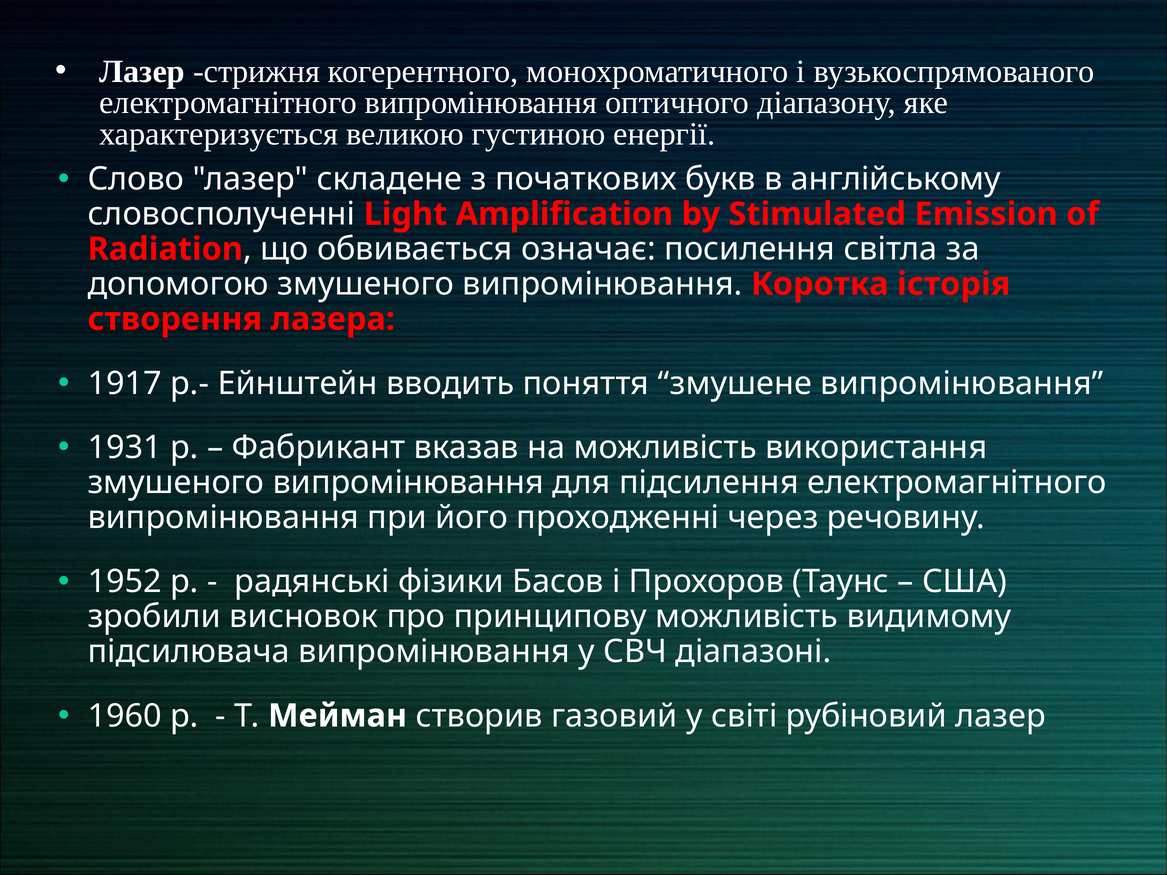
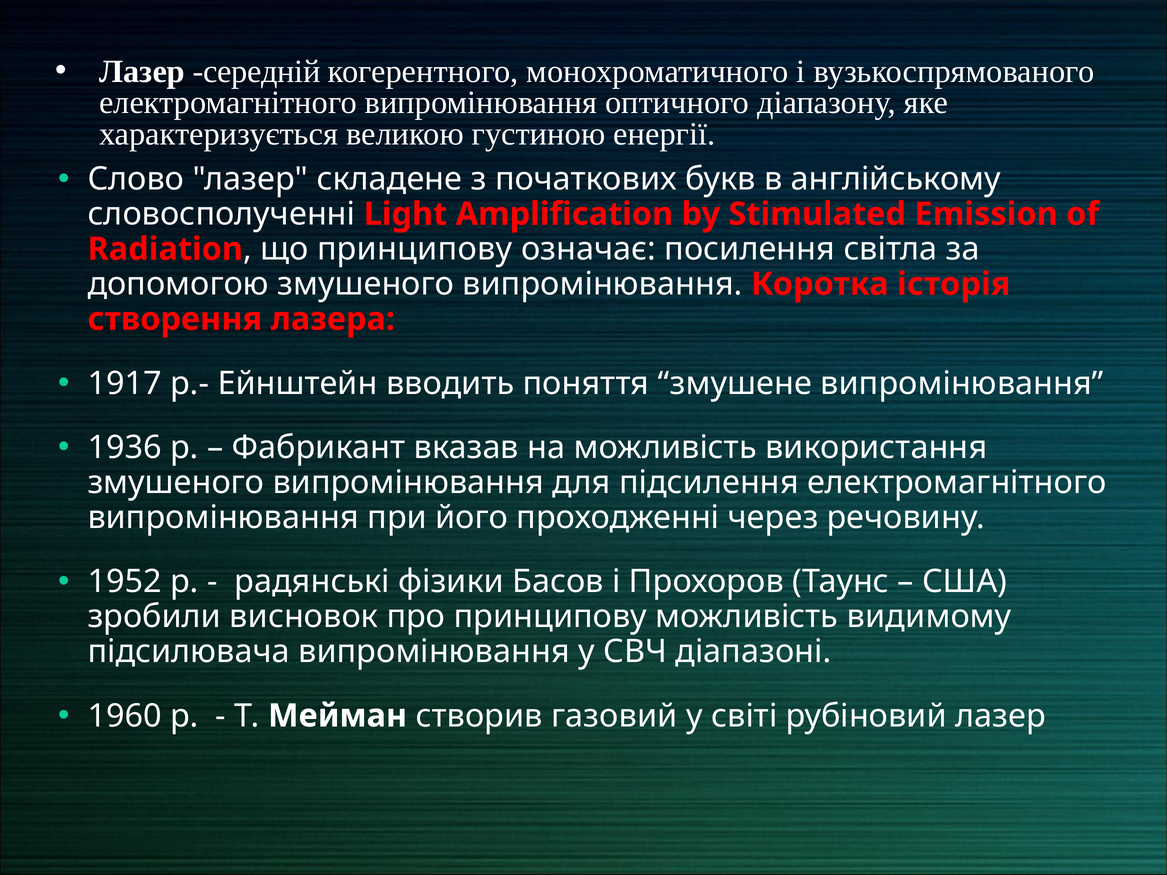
стрижня: стрижня -> середній (257, 72)
що обвивається: обвивається -> принципову (415, 249)
1931: 1931 -> 1936 (125, 448)
